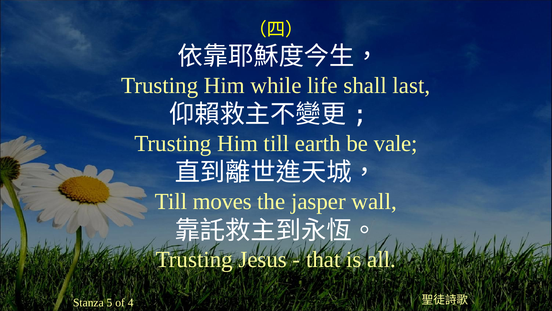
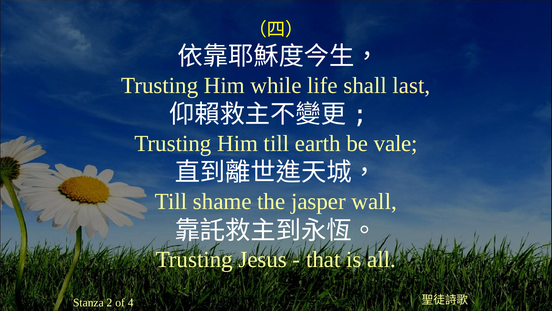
moves: moves -> shame (222, 201)
5: 5 -> 2 (109, 302)
